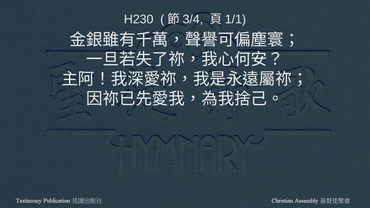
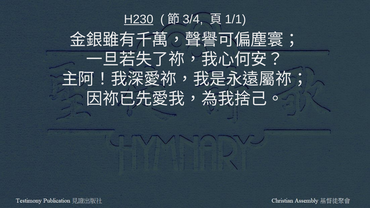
H230 underline: none -> present (139, 19)
